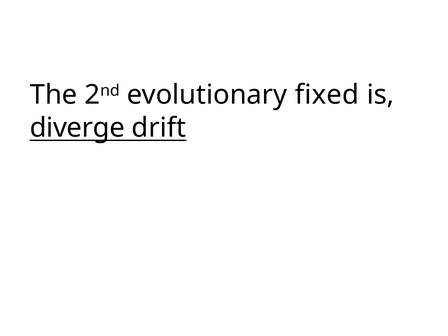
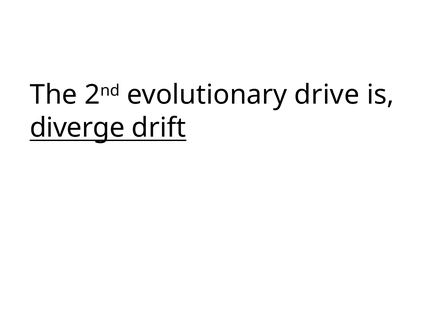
fixed: fixed -> drive (327, 95)
